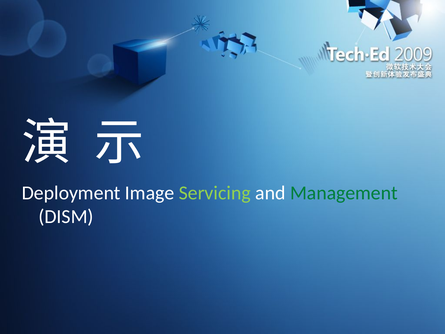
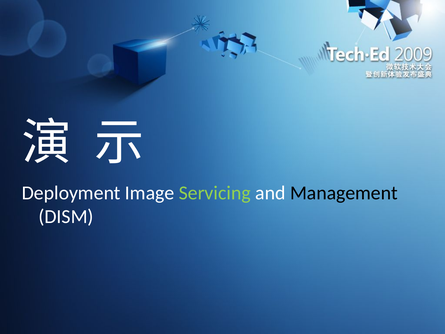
Management colour: green -> black (344, 193)
